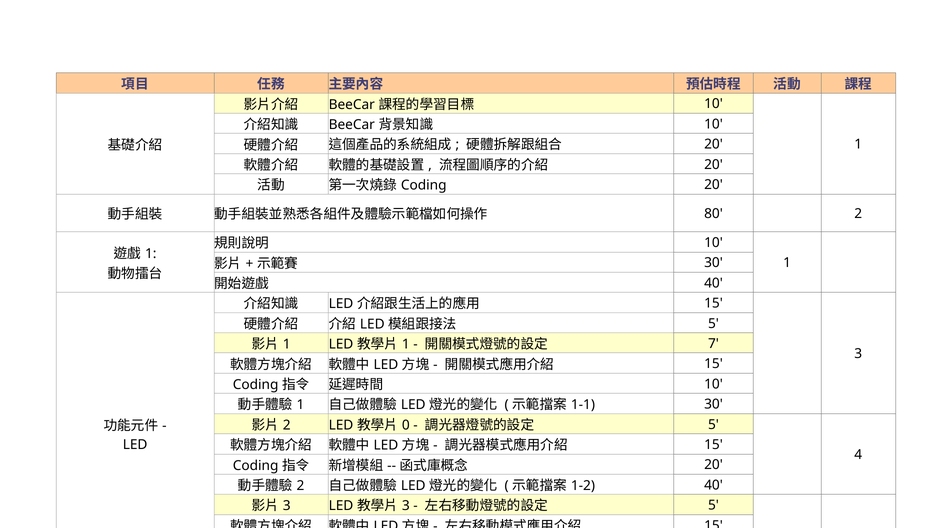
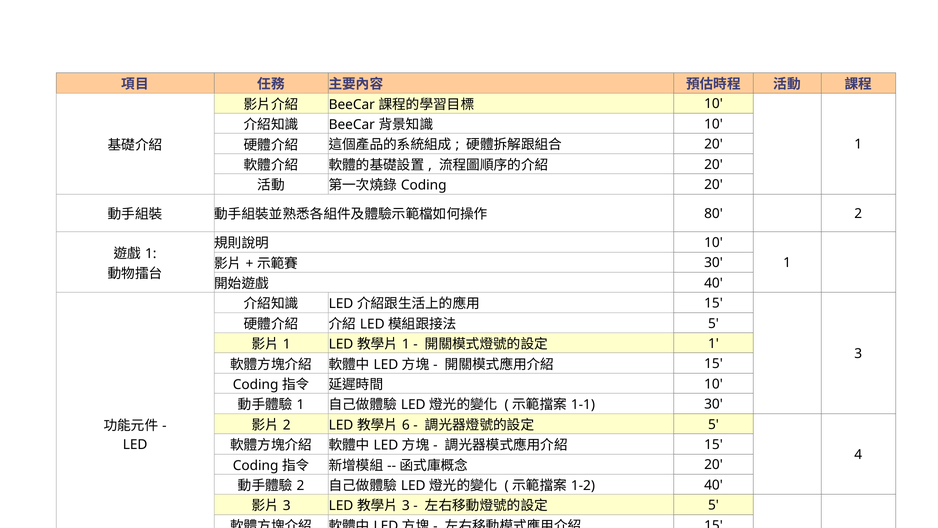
7: 7 -> 1 (714, 343)
0: 0 -> 6 (406, 425)
